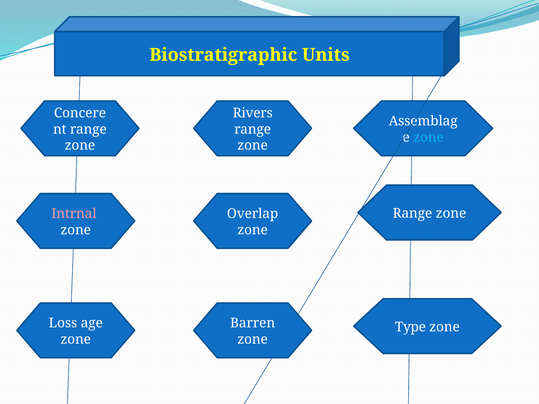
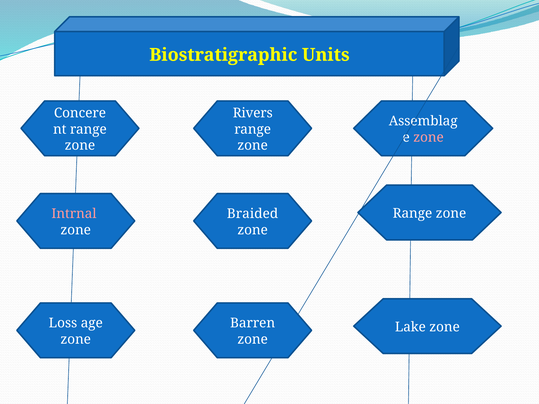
zone colour: light blue -> pink (429, 137)
Overlap: Overlap -> Braided (253, 214)
Type: Type -> Lake (410, 327)
